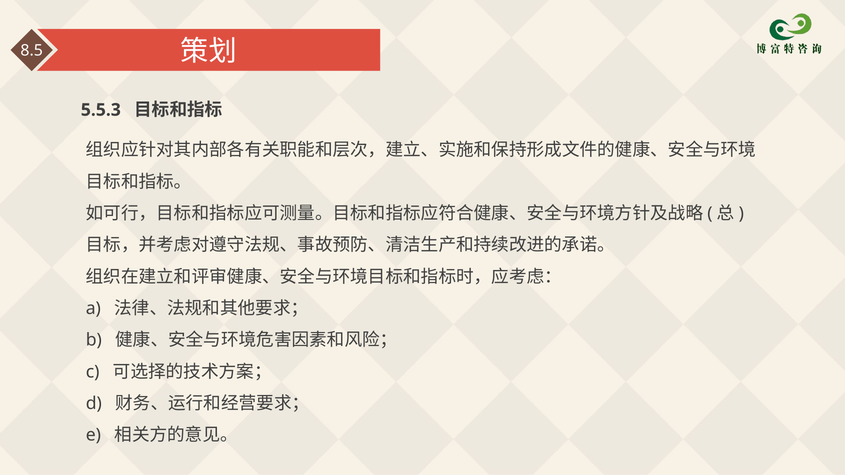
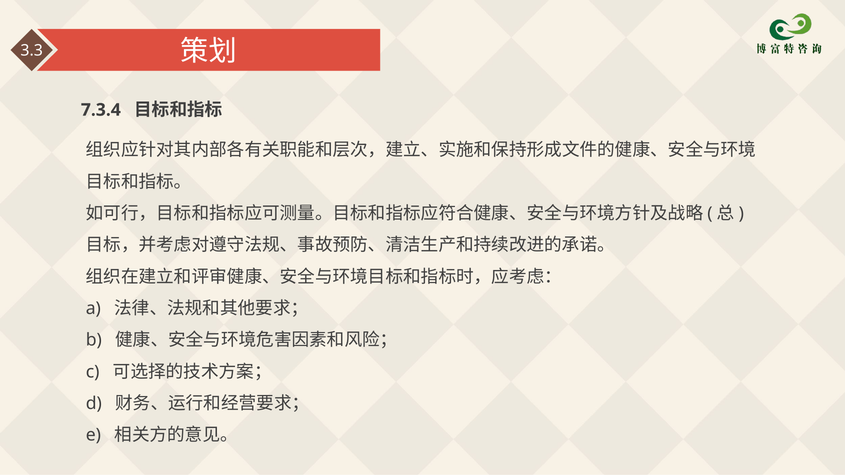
8.5: 8.5 -> 3.3 (32, 51)
5.5.3: 5.5.3 -> 7.3.4 (101, 110)
